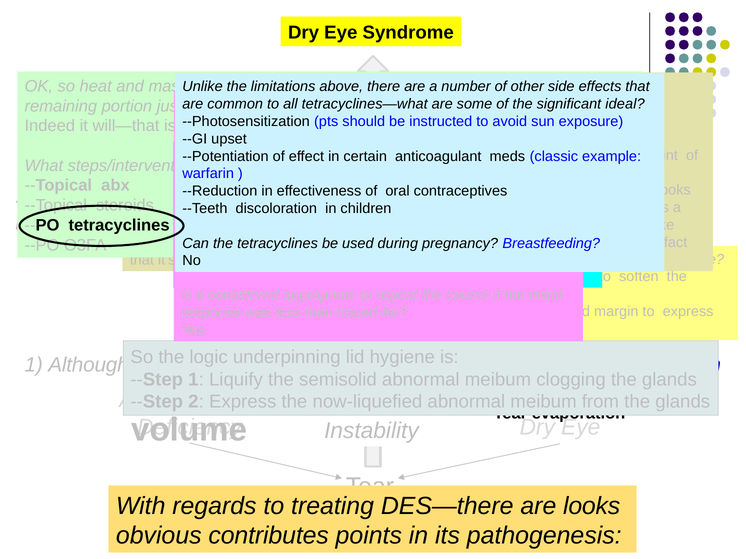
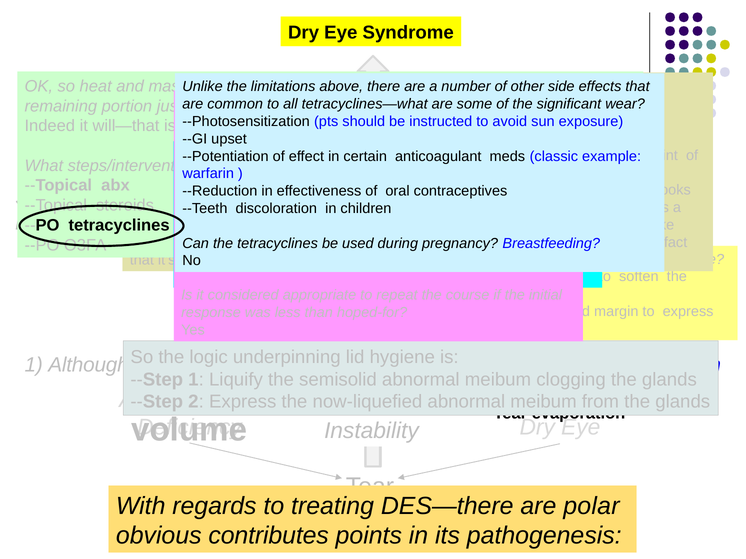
ideal: ideal -> wear (625, 104)
are looks: looks -> polar (591, 506)
